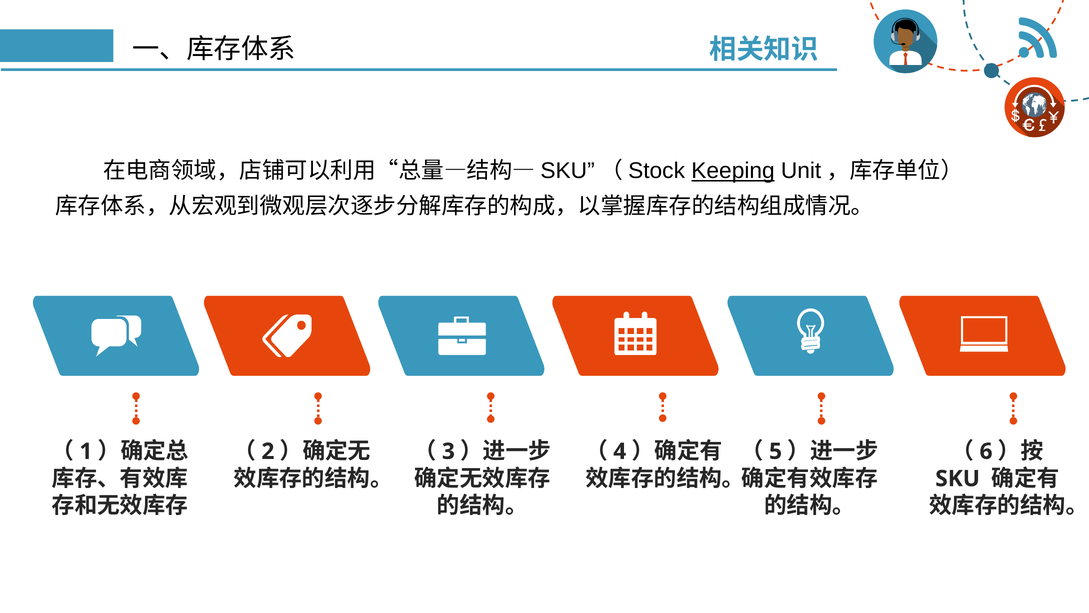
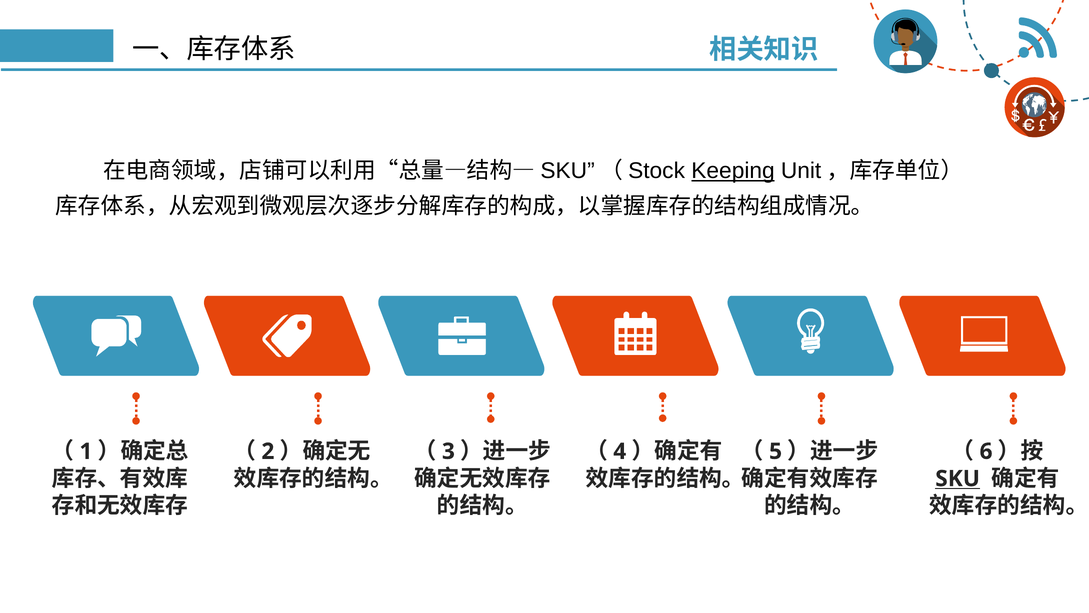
SKU underline: none -> present (958, 479)
